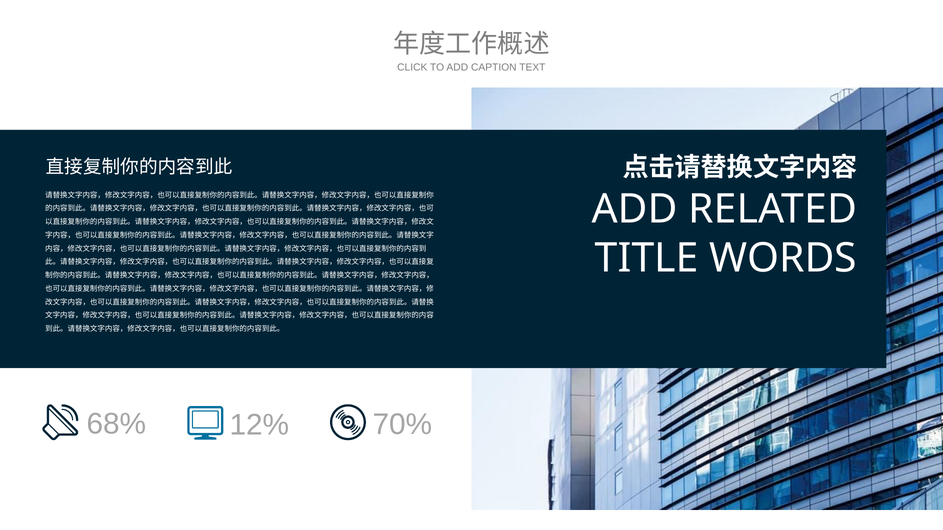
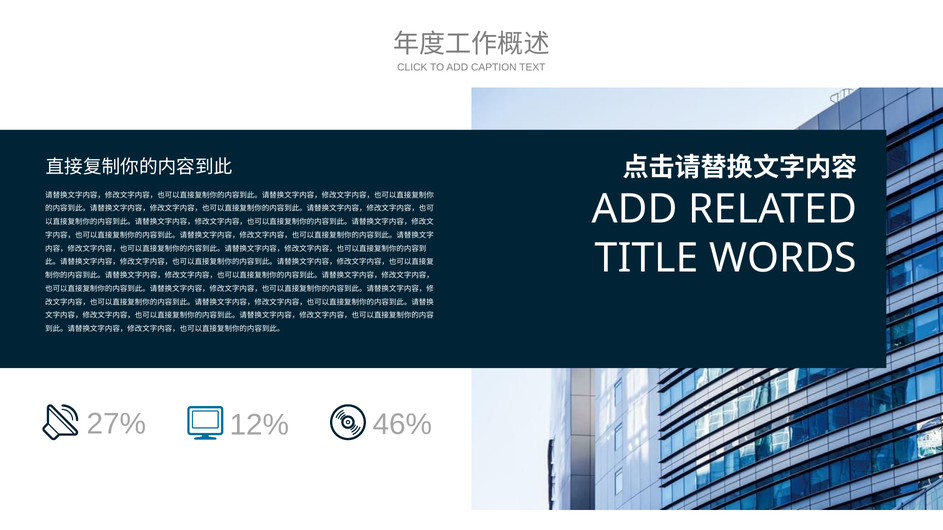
68%: 68% -> 27% (117, 424)
70%: 70% -> 46% (403, 425)
